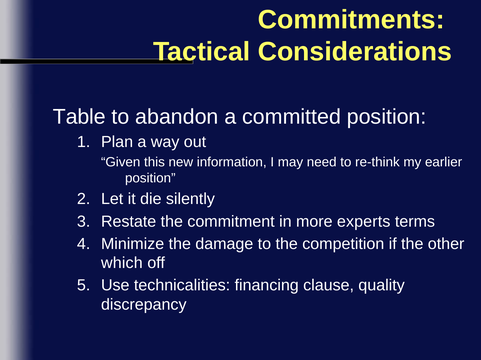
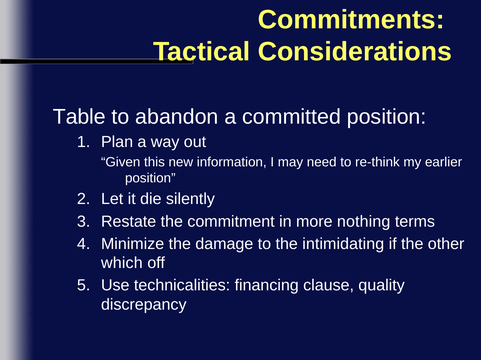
experts: experts -> nothing (364, 222)
competition: competition -> intimidating (343, 244)
